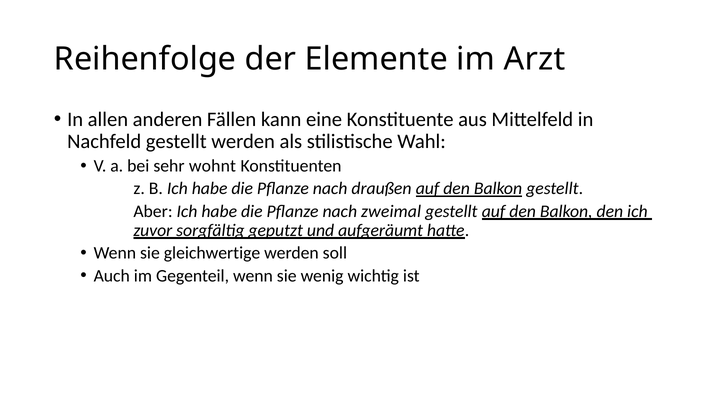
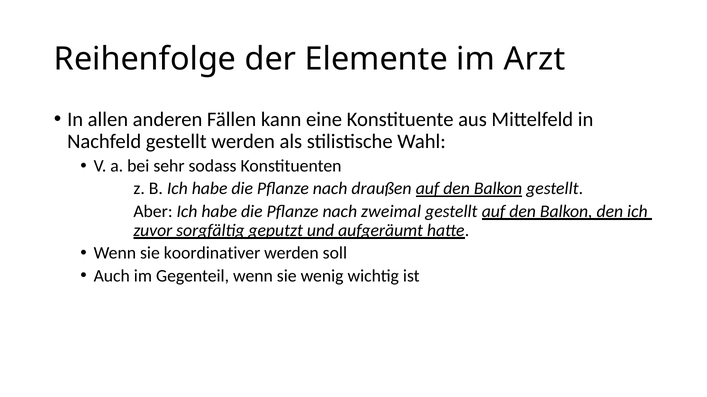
wohnt: wohnt -> sodass (213, 166)
gleichwertige: gleichwertige -> koordinativer (212, 254)
